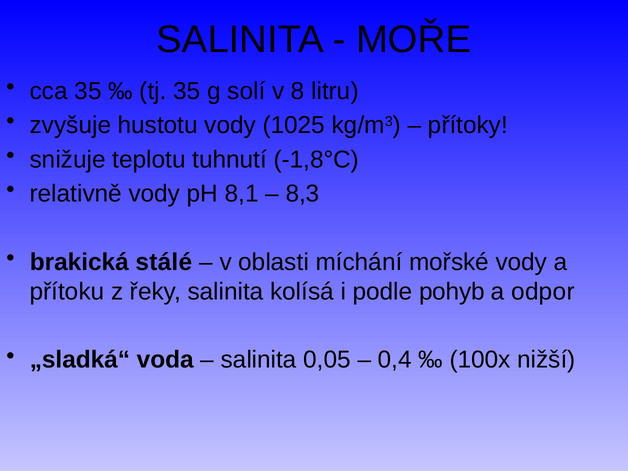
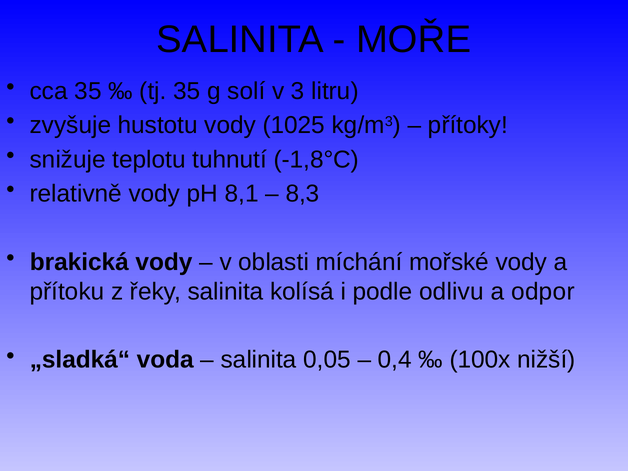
8: 8 -> 3 (298, 91)
brakická stálé: stálé -> vody (164, 262)
pohyb: pohyb -> odlivu (452, 292)
